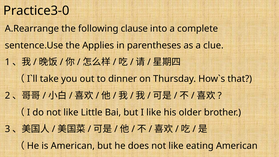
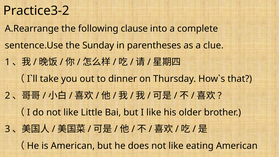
Practice3-0: Practice3-0 -> Practice3-2 (36, 11)
Applies: Applies -> Sunday (98, 45)
